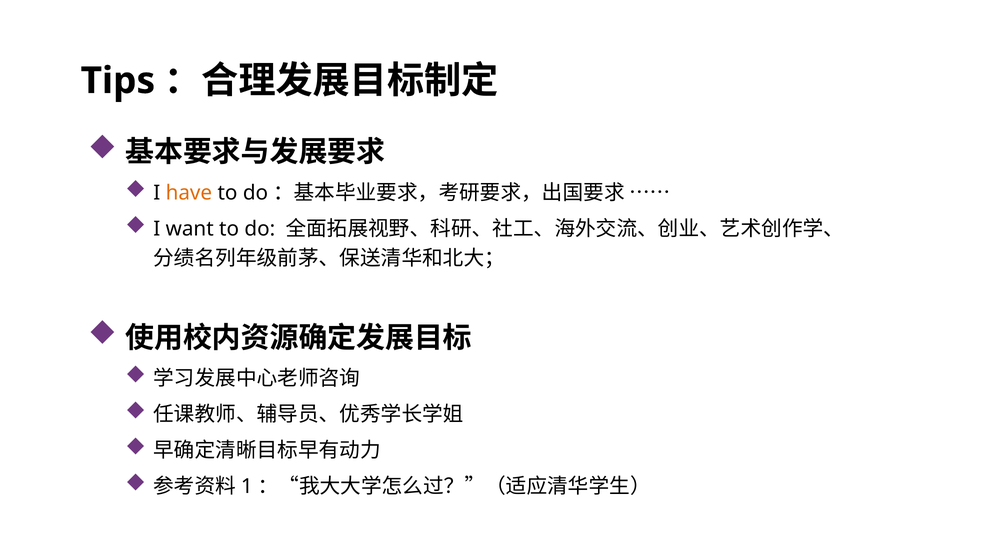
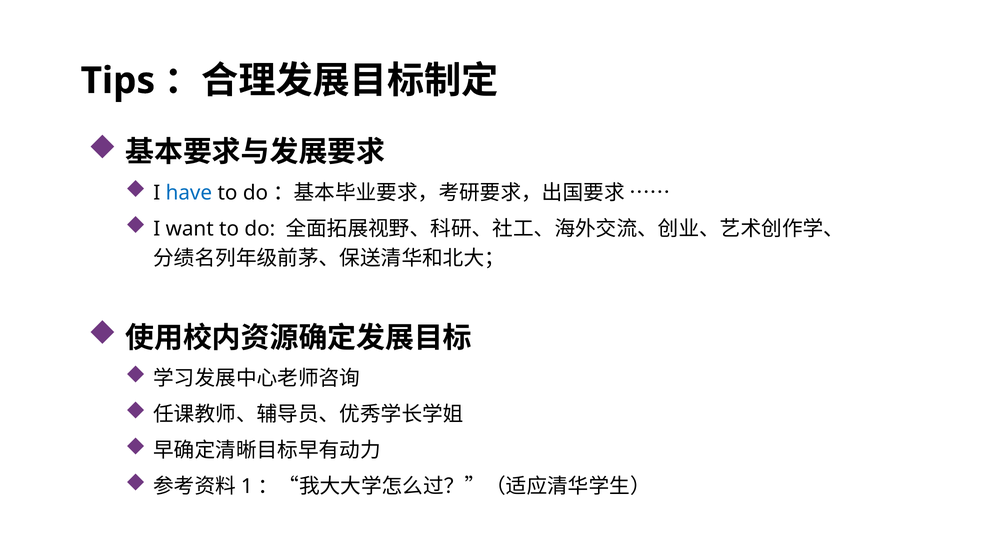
have colour: orange -> blue (189, 193)
